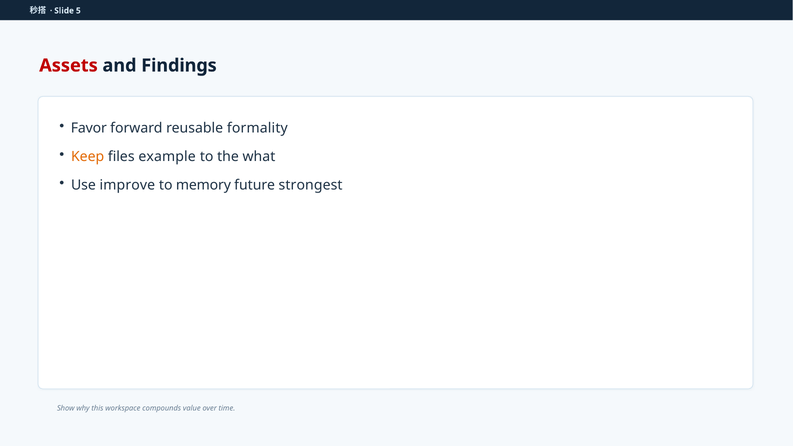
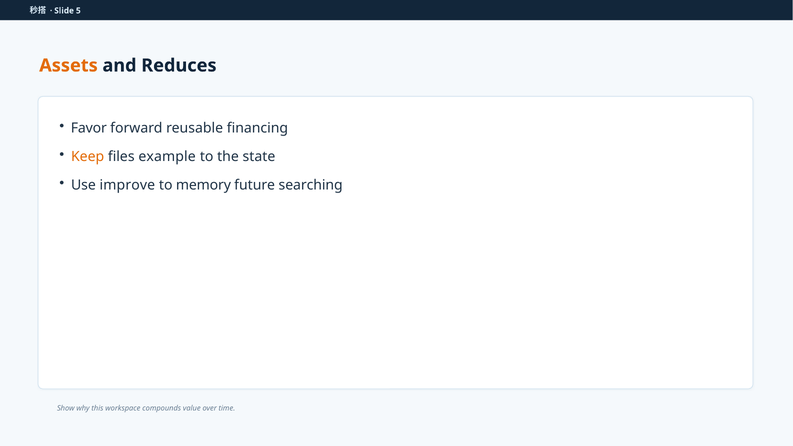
Assets colour: red -> orange (69, 66)
Findings: Findings -> Reduces (179, 66)
formality: formality -> financing (257, 128)
what: what -> state (259, 157)
strongest: strongest -> searching (311, 185)
